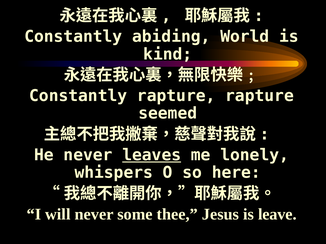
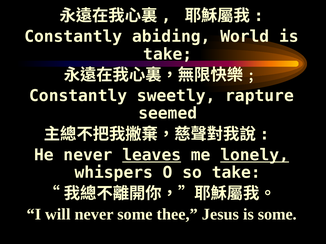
kind: kind -> take (168, 54)
Constantly rapture: rapture -> sweetly (176, 96)
lonely underline: none -> present (255, 155)
so here: here -> take (236, 173)
is leave: leave -> some (277, 215)
